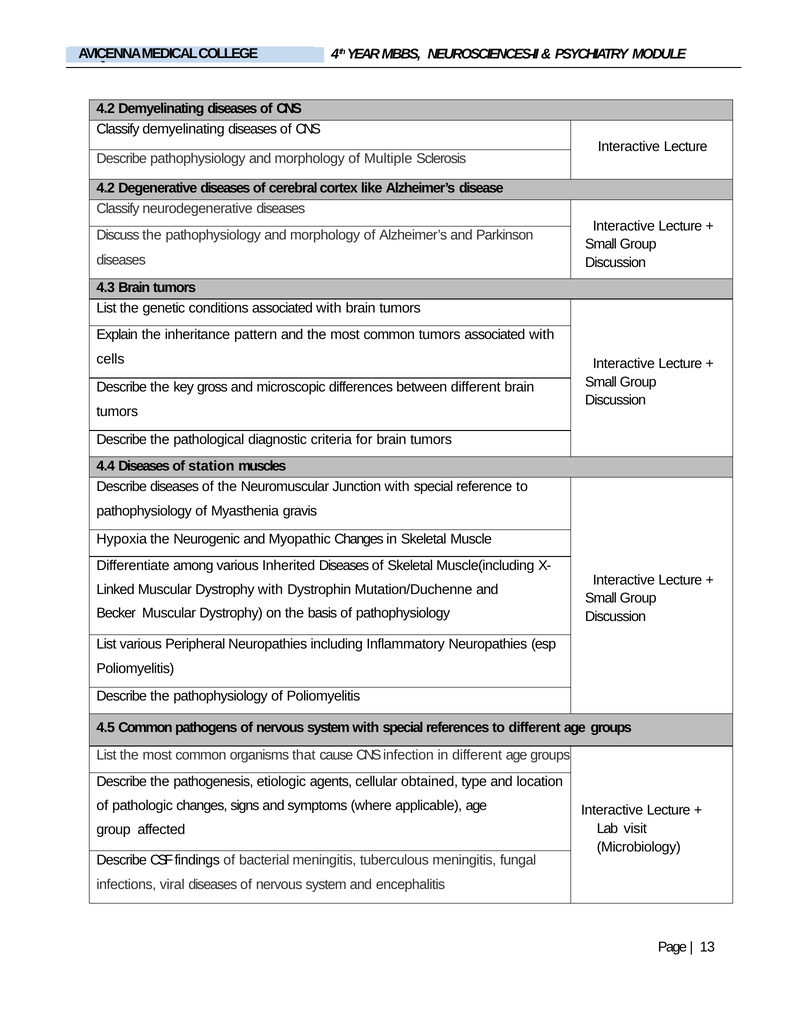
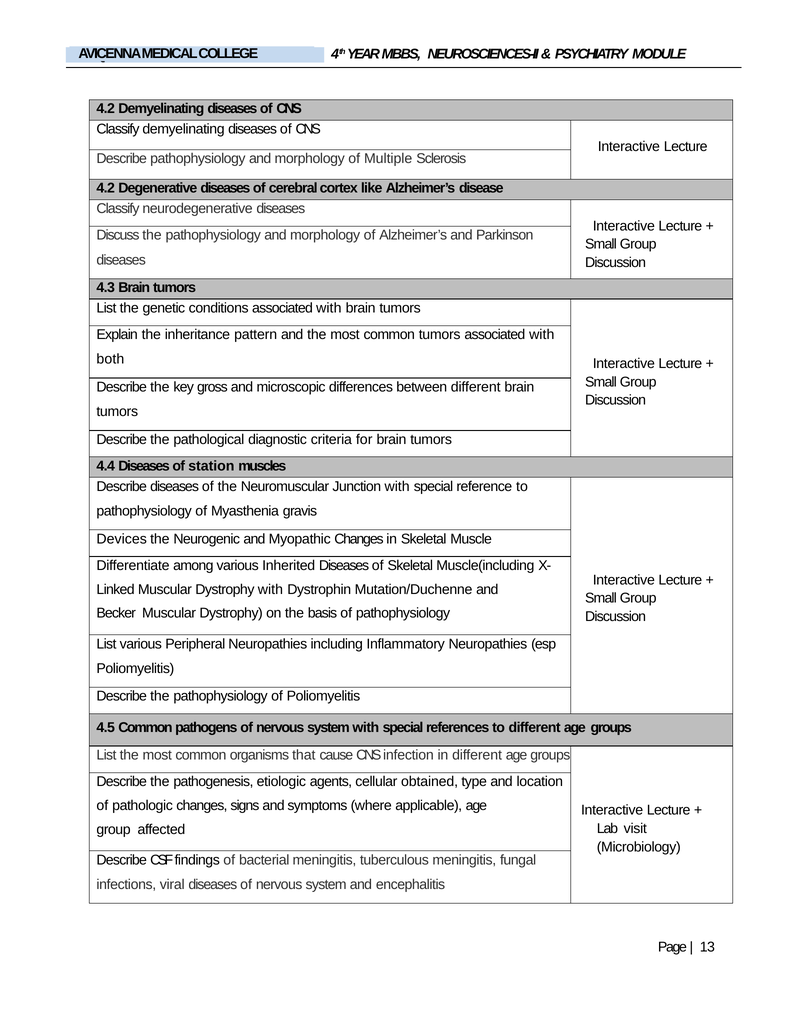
cells: cells -> both (110, 359)
Hypoxia: Hypoxia -> Devices (122, 539)
